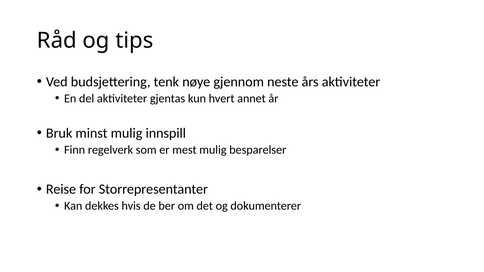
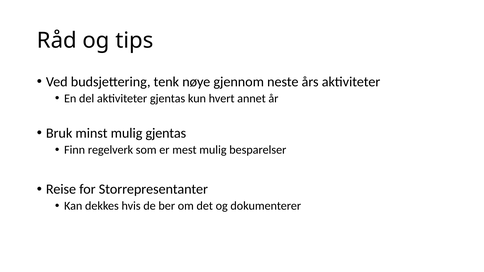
mulig innspill: innspill -> gjentas (166, 133)
